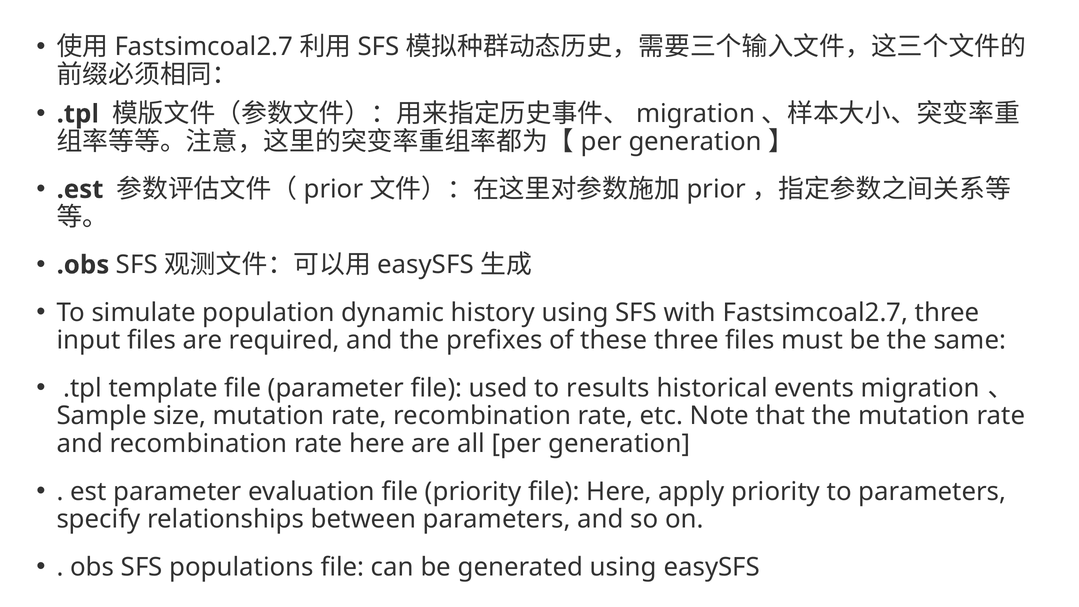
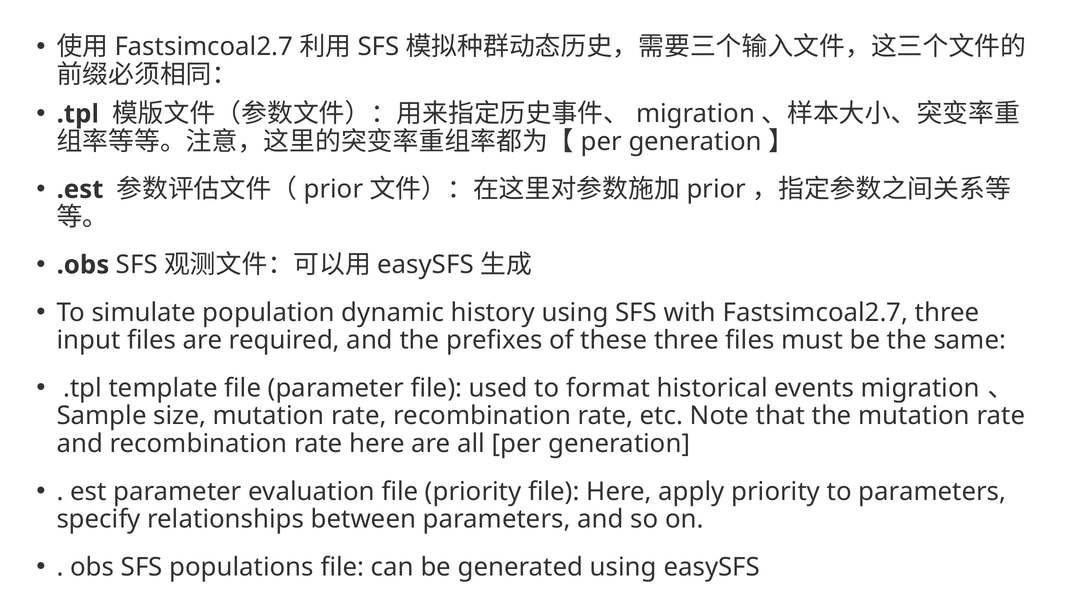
results: results -> format (608, 388)
